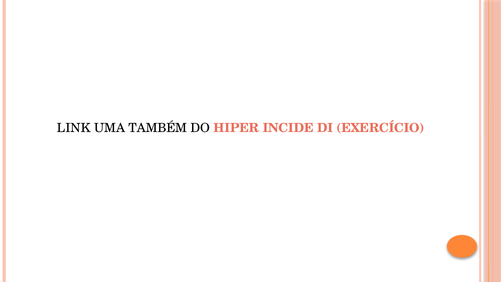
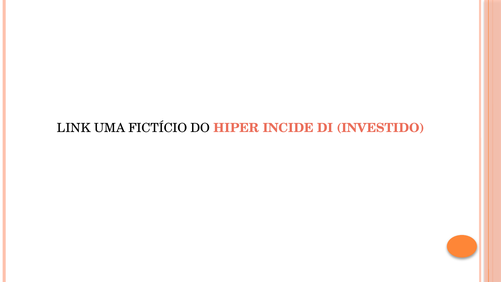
TAMBÉM: TAMBÉM -> FICTÍCIO (158, 128)
EXERCÍCIO: EXERCÍCIO -> INVESTIDO (380, 128)
